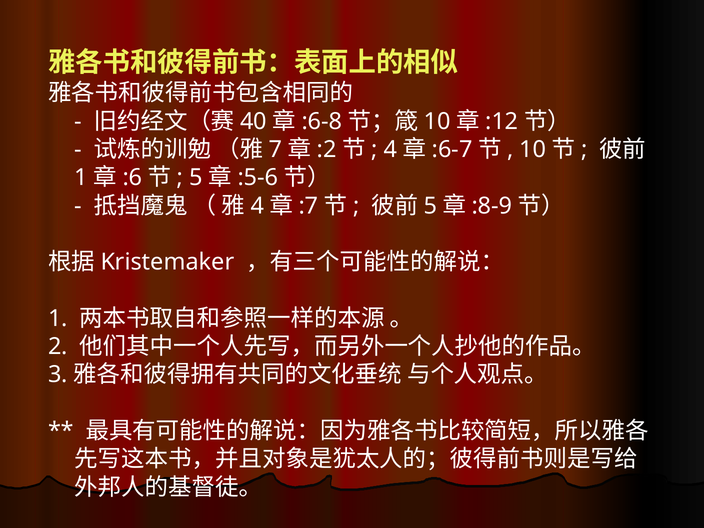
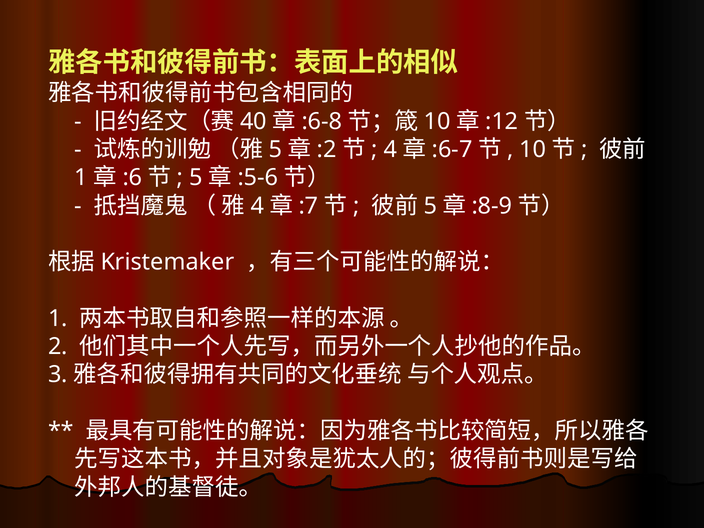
7: 7 -> 5 (275, 149)
